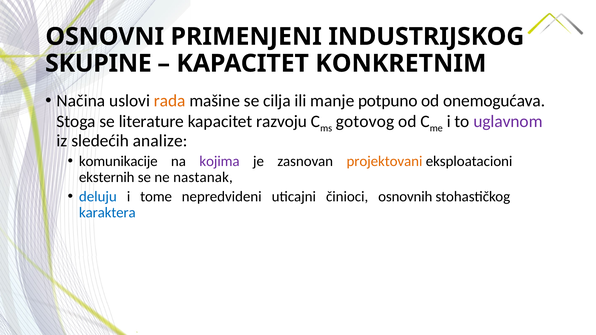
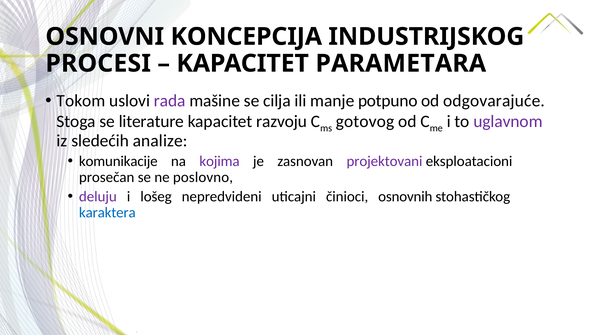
PRIMENJENI: PRIMENJENI -> KONCEPCIJA (246, 37)
SKUPINE: SKUPINE -> PROCESI (98, 63)
KONKRETNIM: KONKRETNIM -> PARAMETARA (401, 63)
Načina: Načina -> Tokom (81, 101)
rada colour: orange -> purple (170, 101)
onemogućava: onemogućava -> odgovarajuće (494, 101)
projektovani colour: orange -> purple (384, 161)
eksternih: eksternih -> prosečan (107, 178)
nastanak: nastanak -> poslovno (203, 178)
deluju colour: blue -> purple (98, 197)
tome: tome -> lošeg (156, 197)
